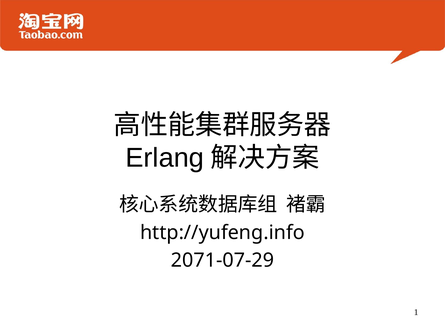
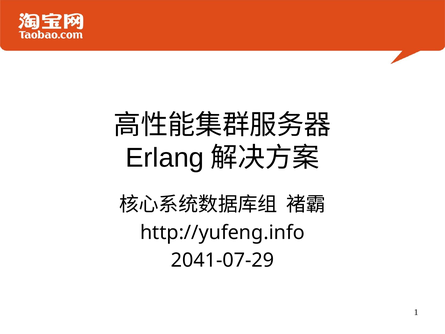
2071-07-29: 2071-07-29 -> 2041-07-29 (222, 260)
